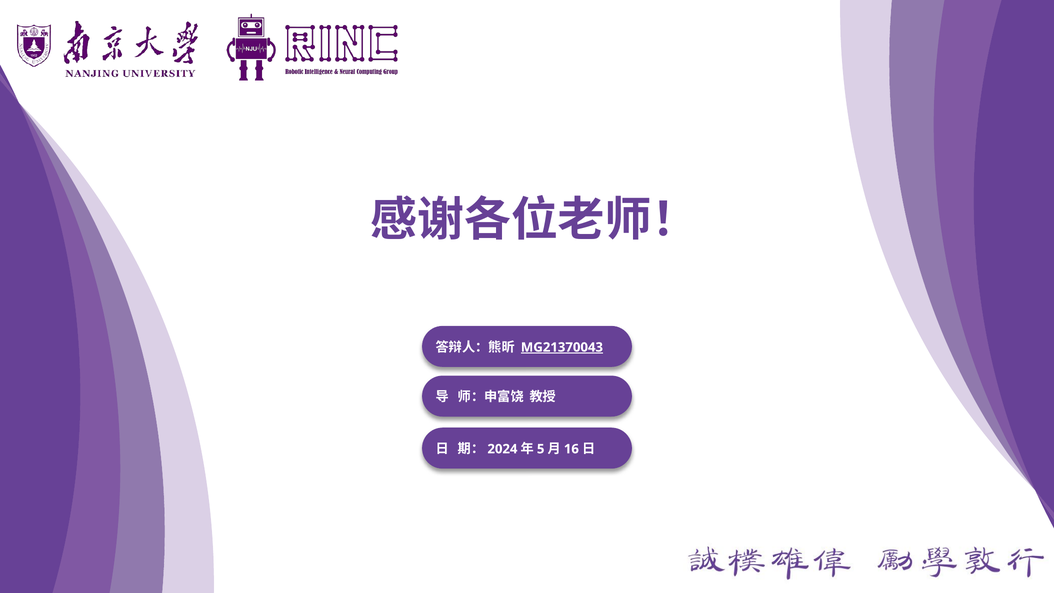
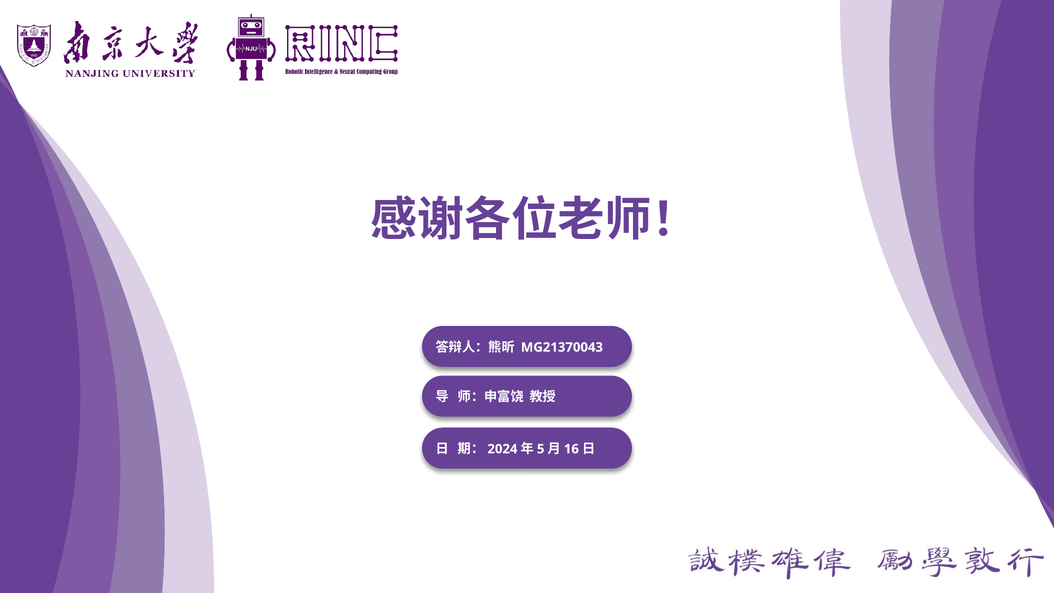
MG21370043 underline: present -> none (562, 347)
